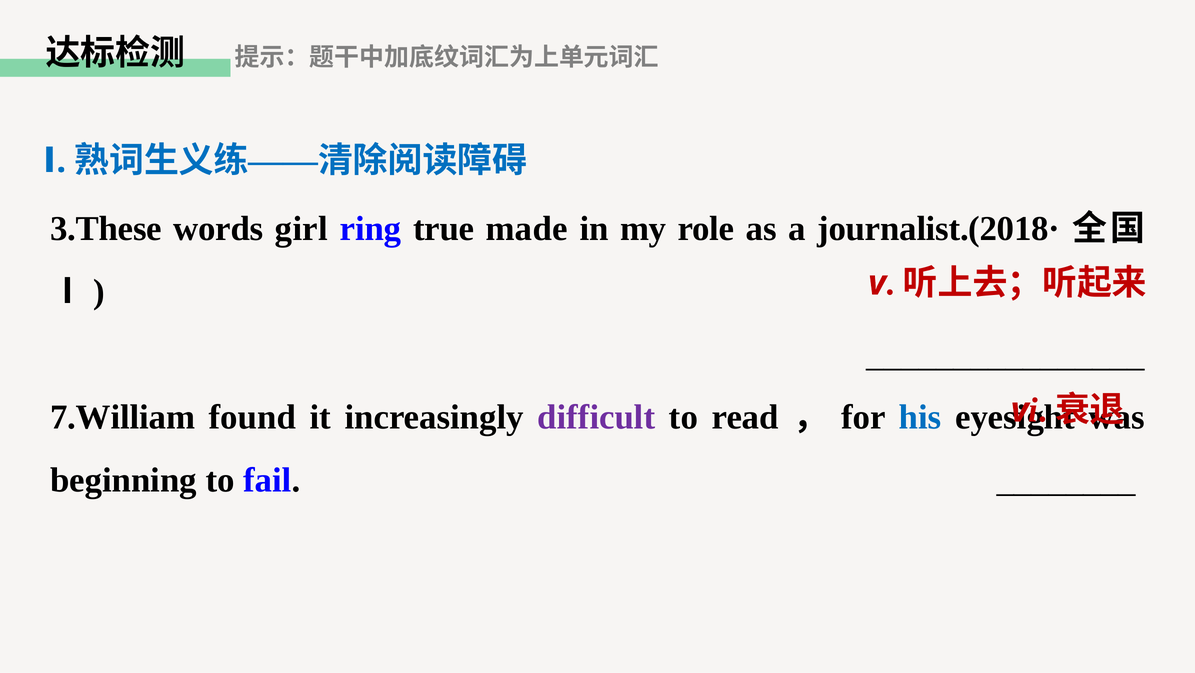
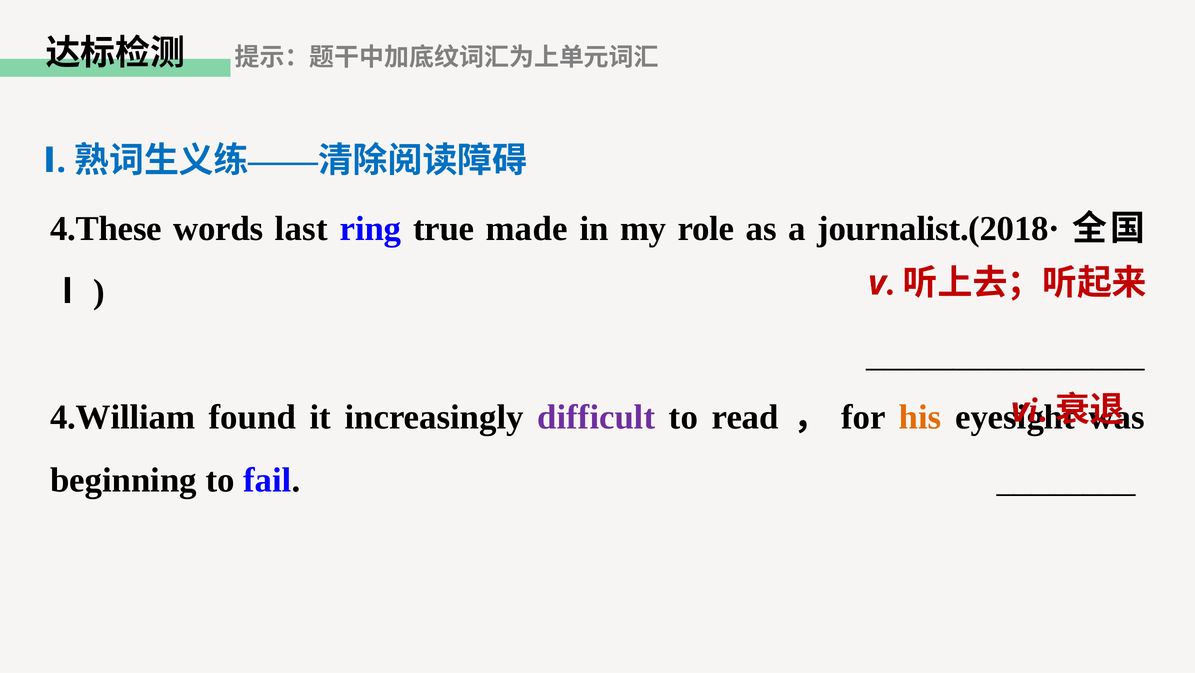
3.These: 3.These -> 4.These (106, 229)
girl: girl -> last (301, 229)
7.William: 7.William -> 4.William (123, 417)
his colour: blue -> orange (920, 417)
